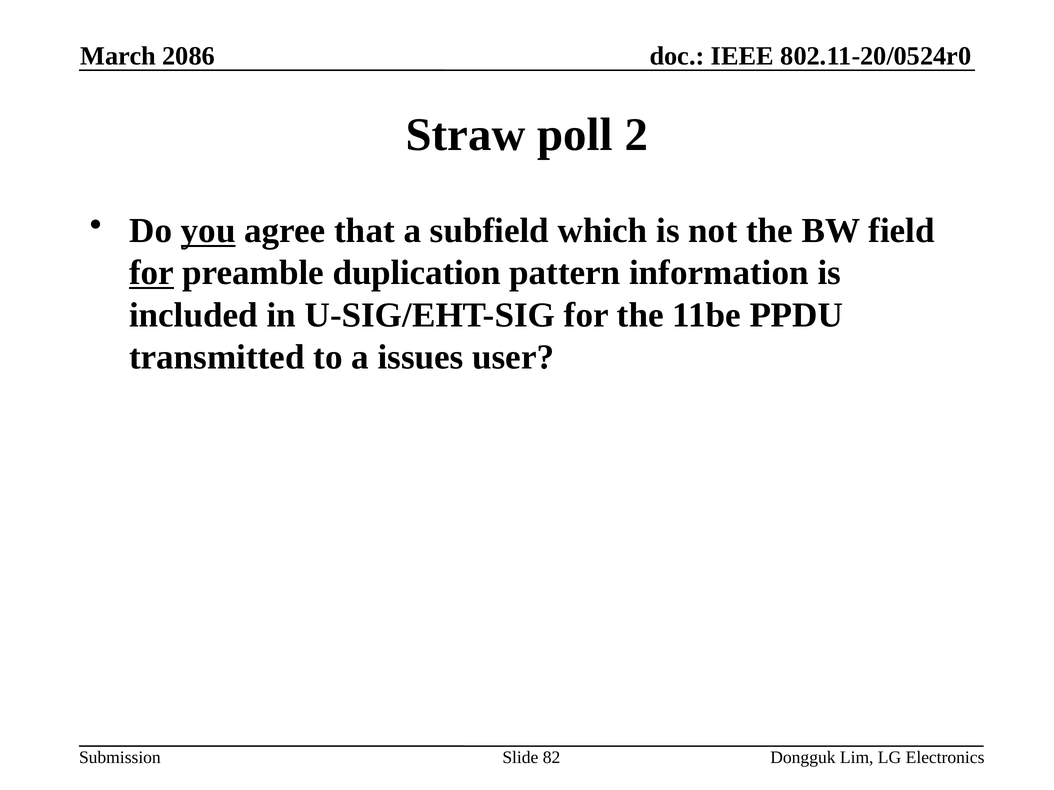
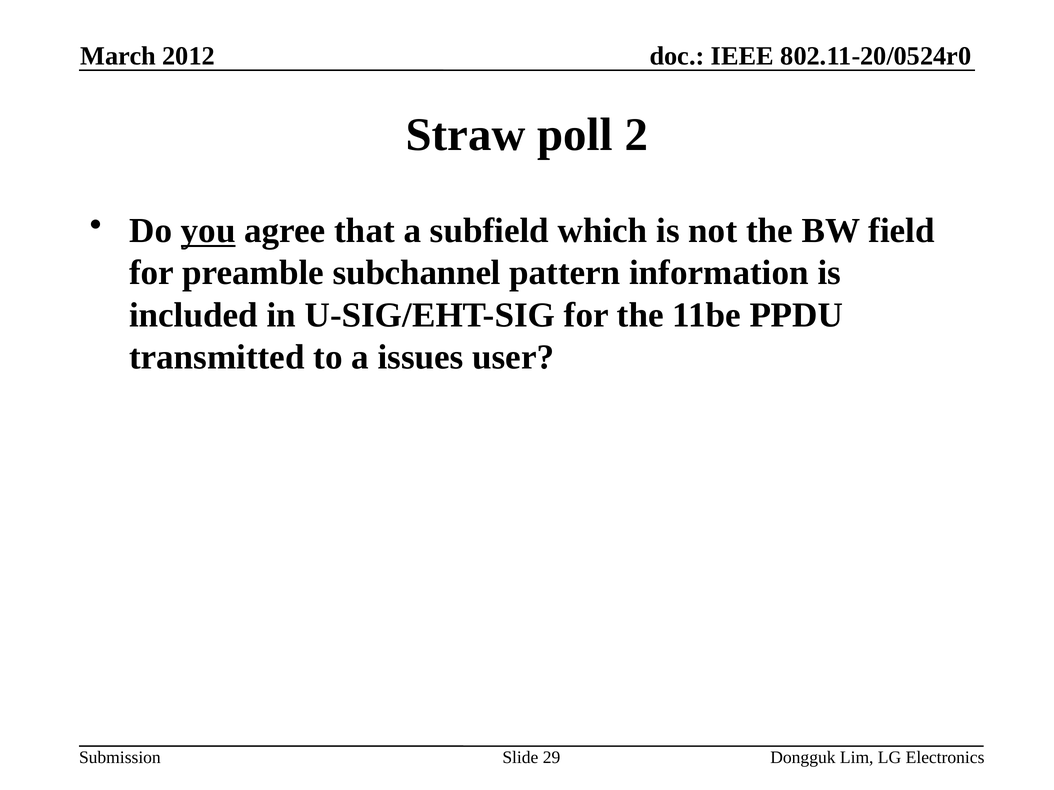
2086: 2086 -> 2012 (189, 56)
for underline: present -> none (152, 273)
duplication: duplication -> subchannel (417, 273)
82: 82 -> 29 (552, 758)
